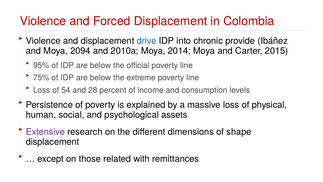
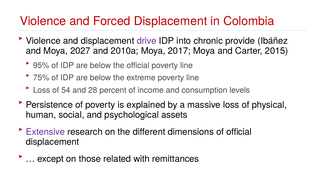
drive colour: blue -> purple (147, 41)
2094: 2094 -> 2027 (80, 51)
2014: 2014 -> 2017 (179, 51)
of shape: shape -> official (239, 132)
